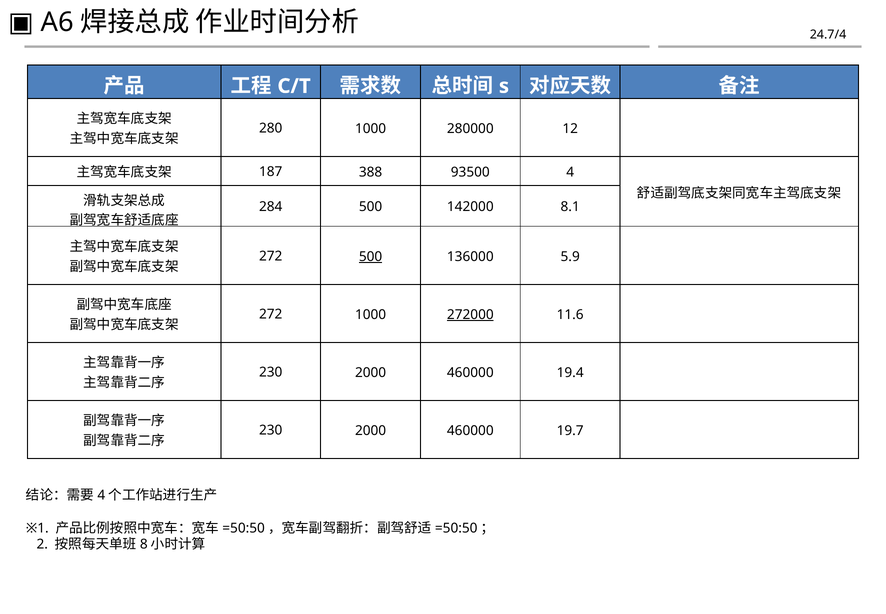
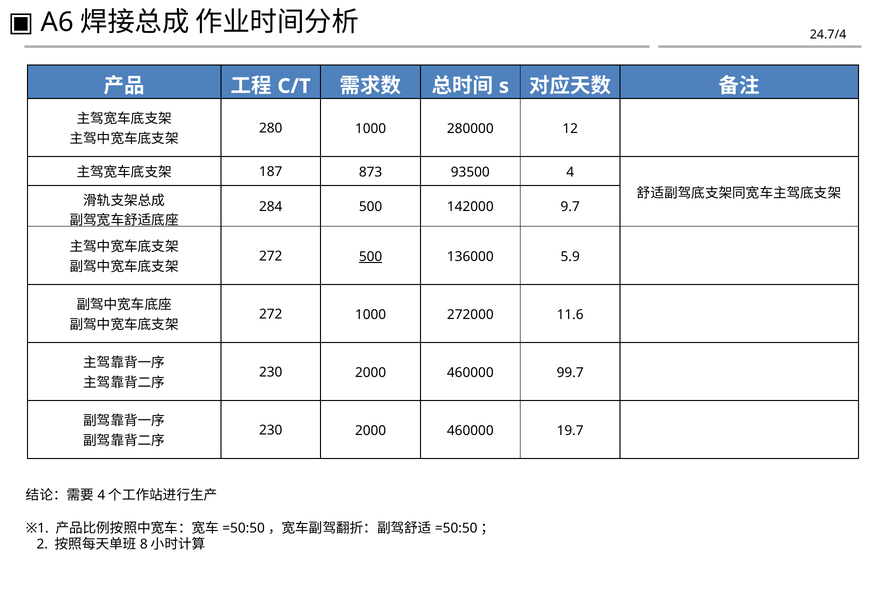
388: 388 -> 873 (371, 172)
8.1: 8.1 -> 9.7 (570, 207)
272000 underline: present -> none (470, 314)
19.4: 19.4 -> 99.7 (570, 372)
